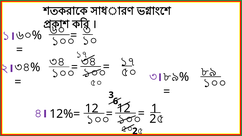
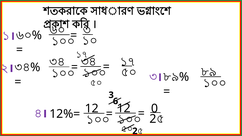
1: 1 -> 0 (155, 109)
